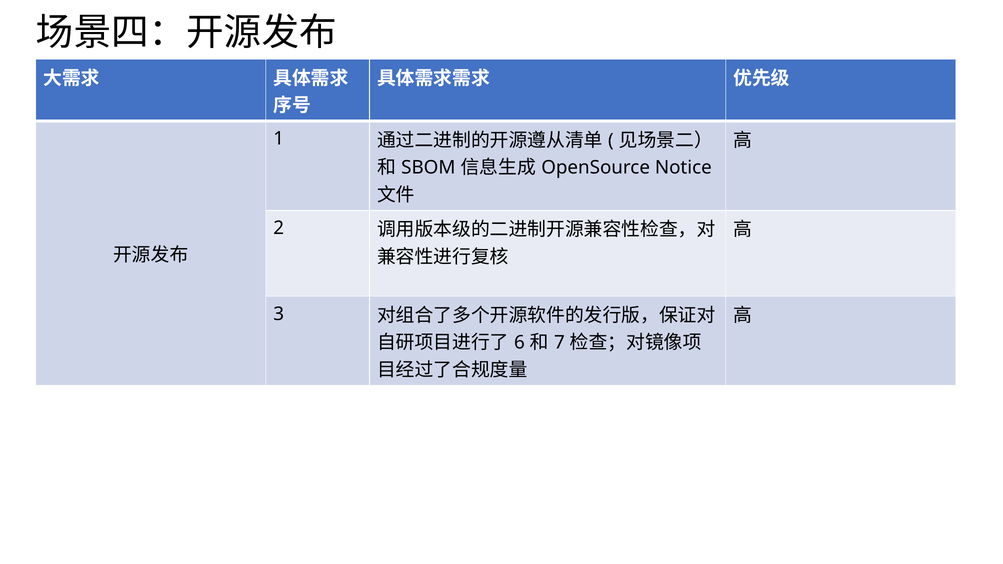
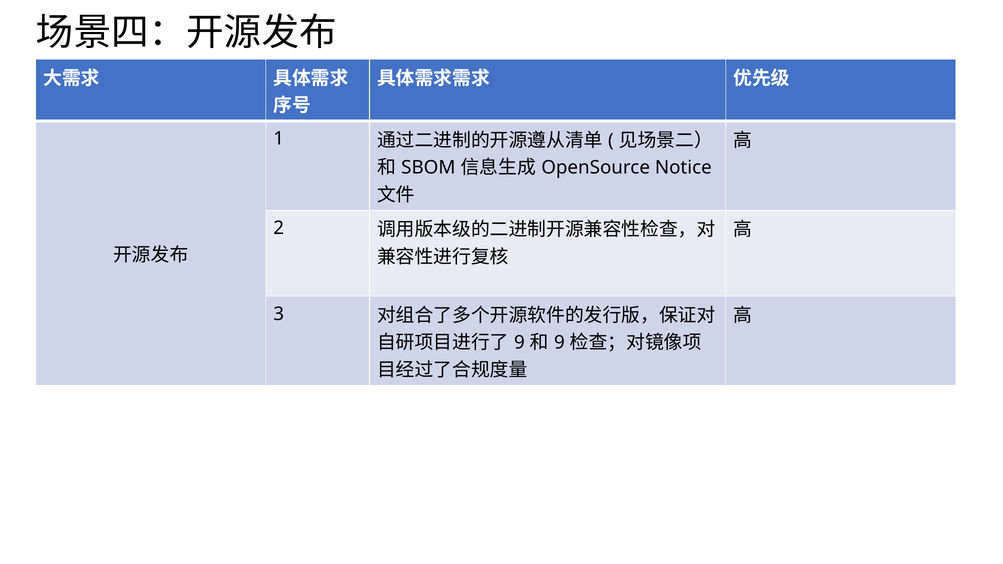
6: 6 -> 9 (519, 343)
7: 7 -> 9 (559, 343)
